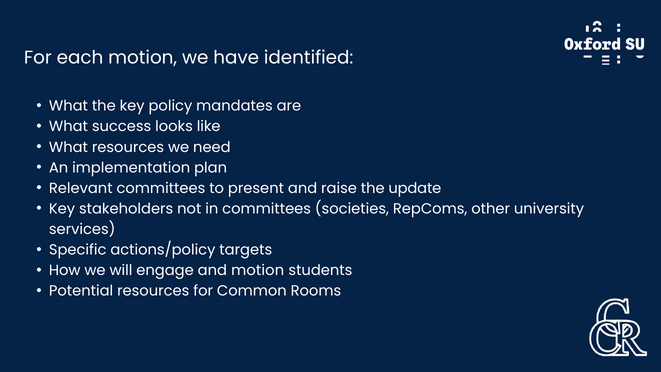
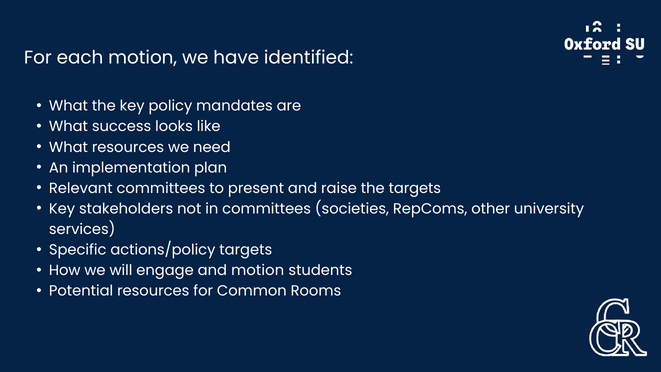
the update: update -> targets (415, 188)
